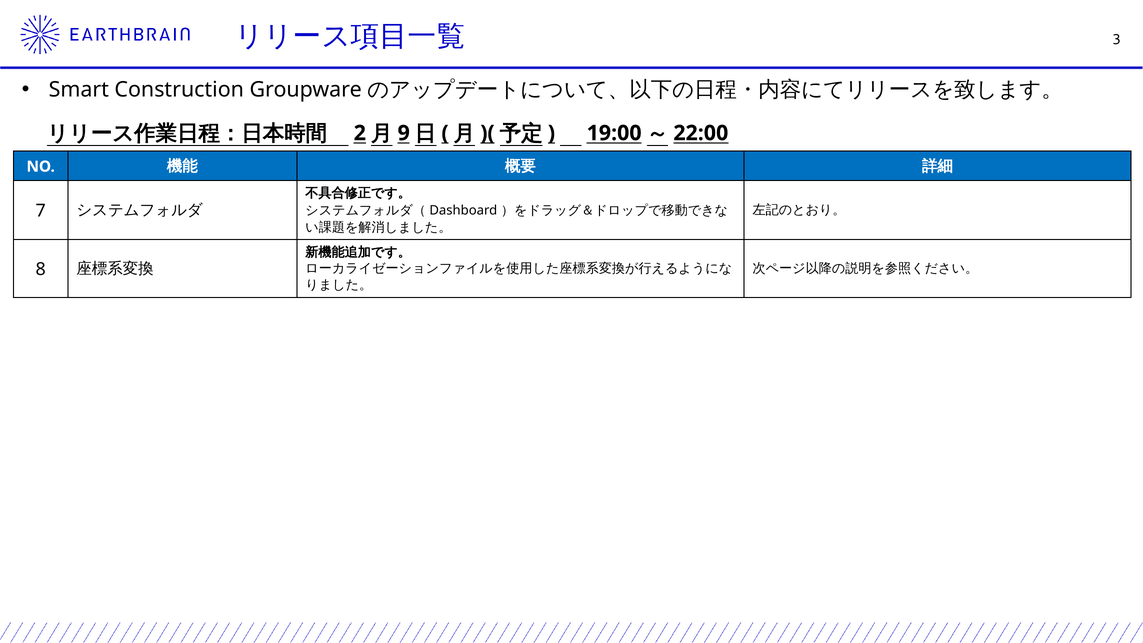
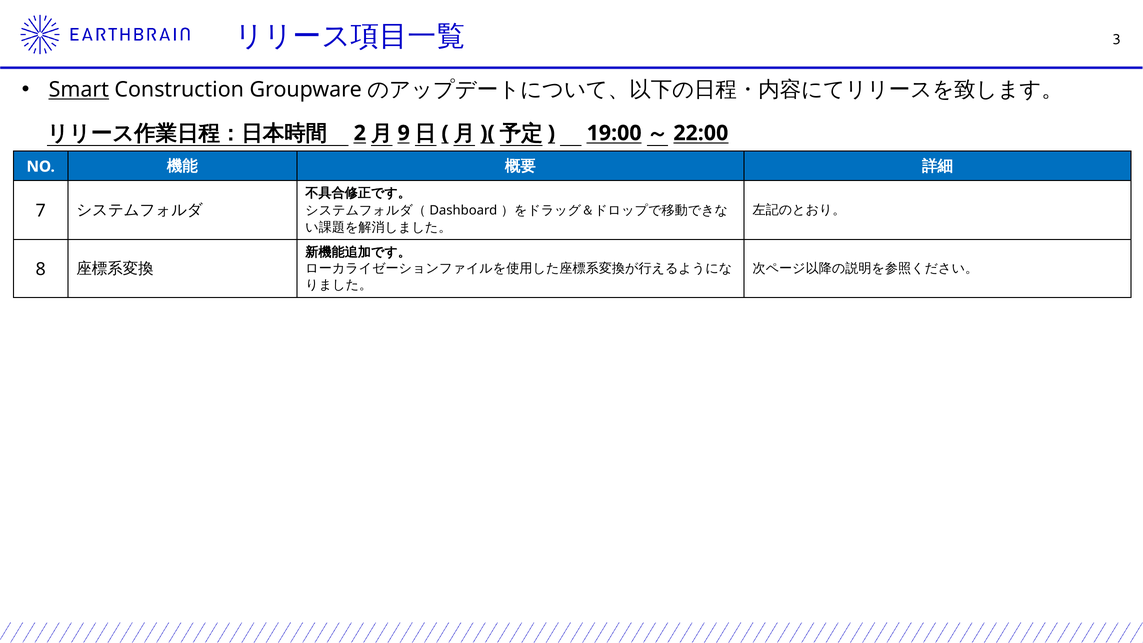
Smart underline: none -> present (79, 90)
